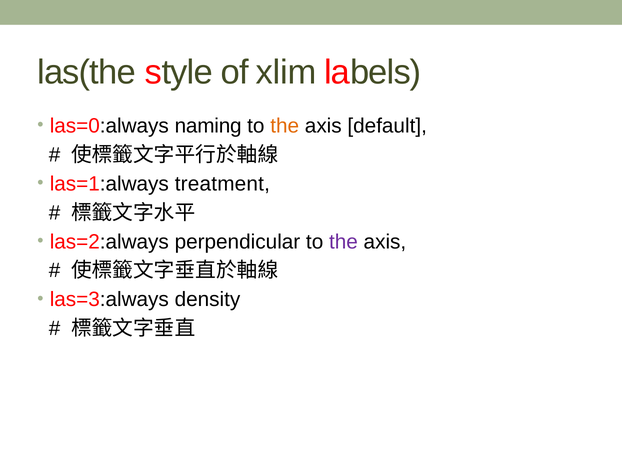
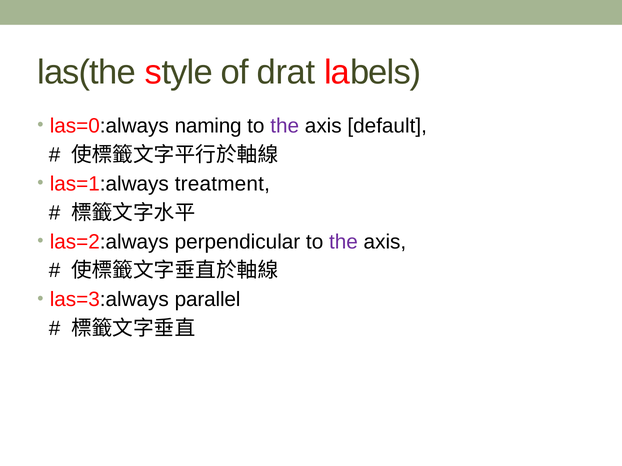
xlim: xlim -> drat (286, 72)
the colour: orange -> purple (285, 126)
density: density -> parallel (208, 300)
